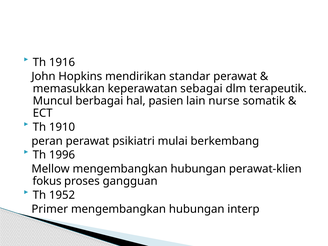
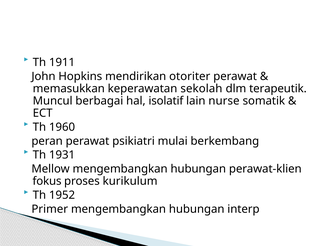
1916: 1916 -> 1911 (62, 62)
standar: standar -> otoriter (190, 76)
sebagai: sebagai -> sekolah (201, 89)
pasien: pasien -> isolatif (166, 101)
1910: 1910 -> 1960 (62, 127)
1996: 1996 -> 1931 (62, 155)
gangguan: gangguan -> kurikulum (130, 181)
